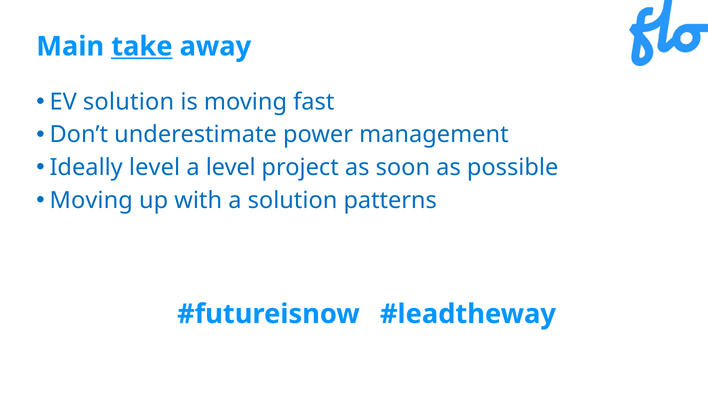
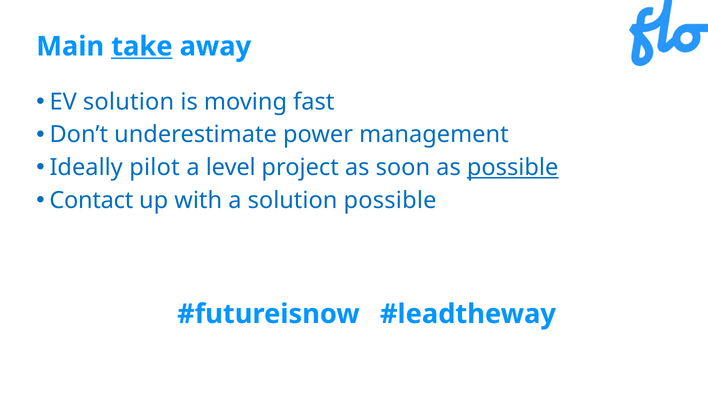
Ideally level: level -> pilot (155, 168)
possible underline: none -> present (513, 168)
Moving: Moving -> Contact (91, 201)
solution patterns: patterns -> possible (390, 201)
